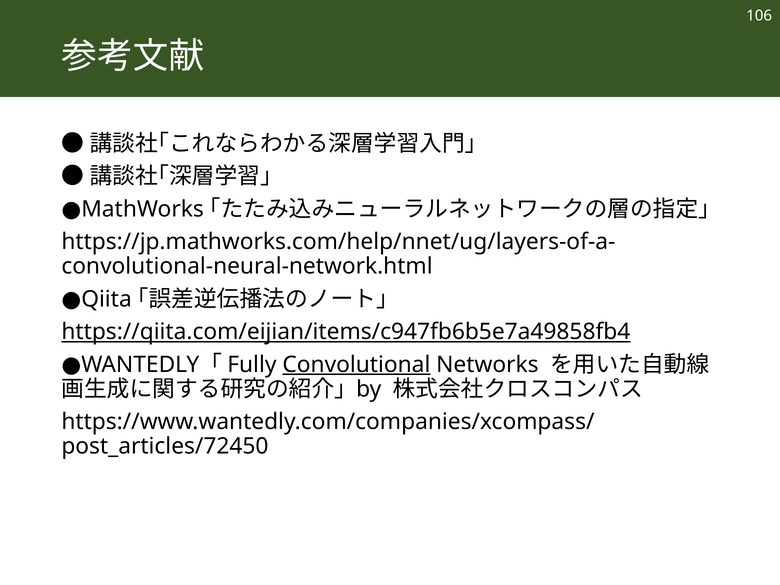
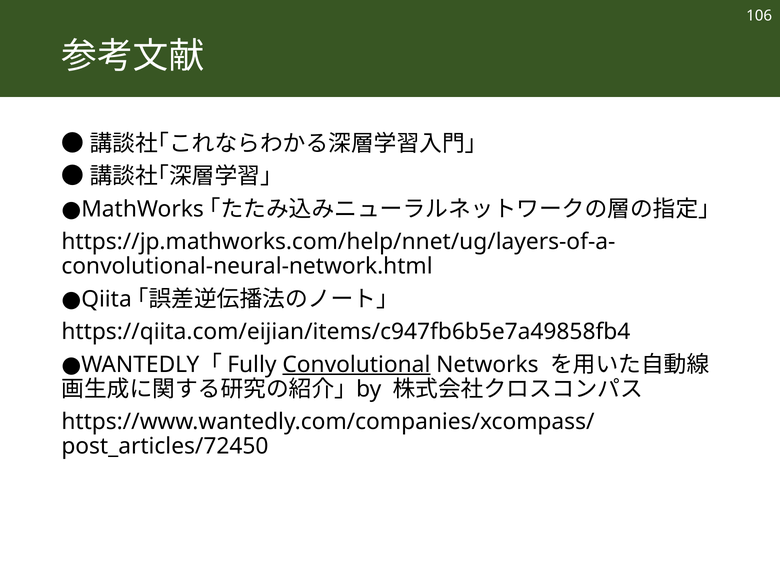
https://qiita.com/eijian/items/c947fb6b5e7a49858fb4 underline: present -> none (346, 332)
